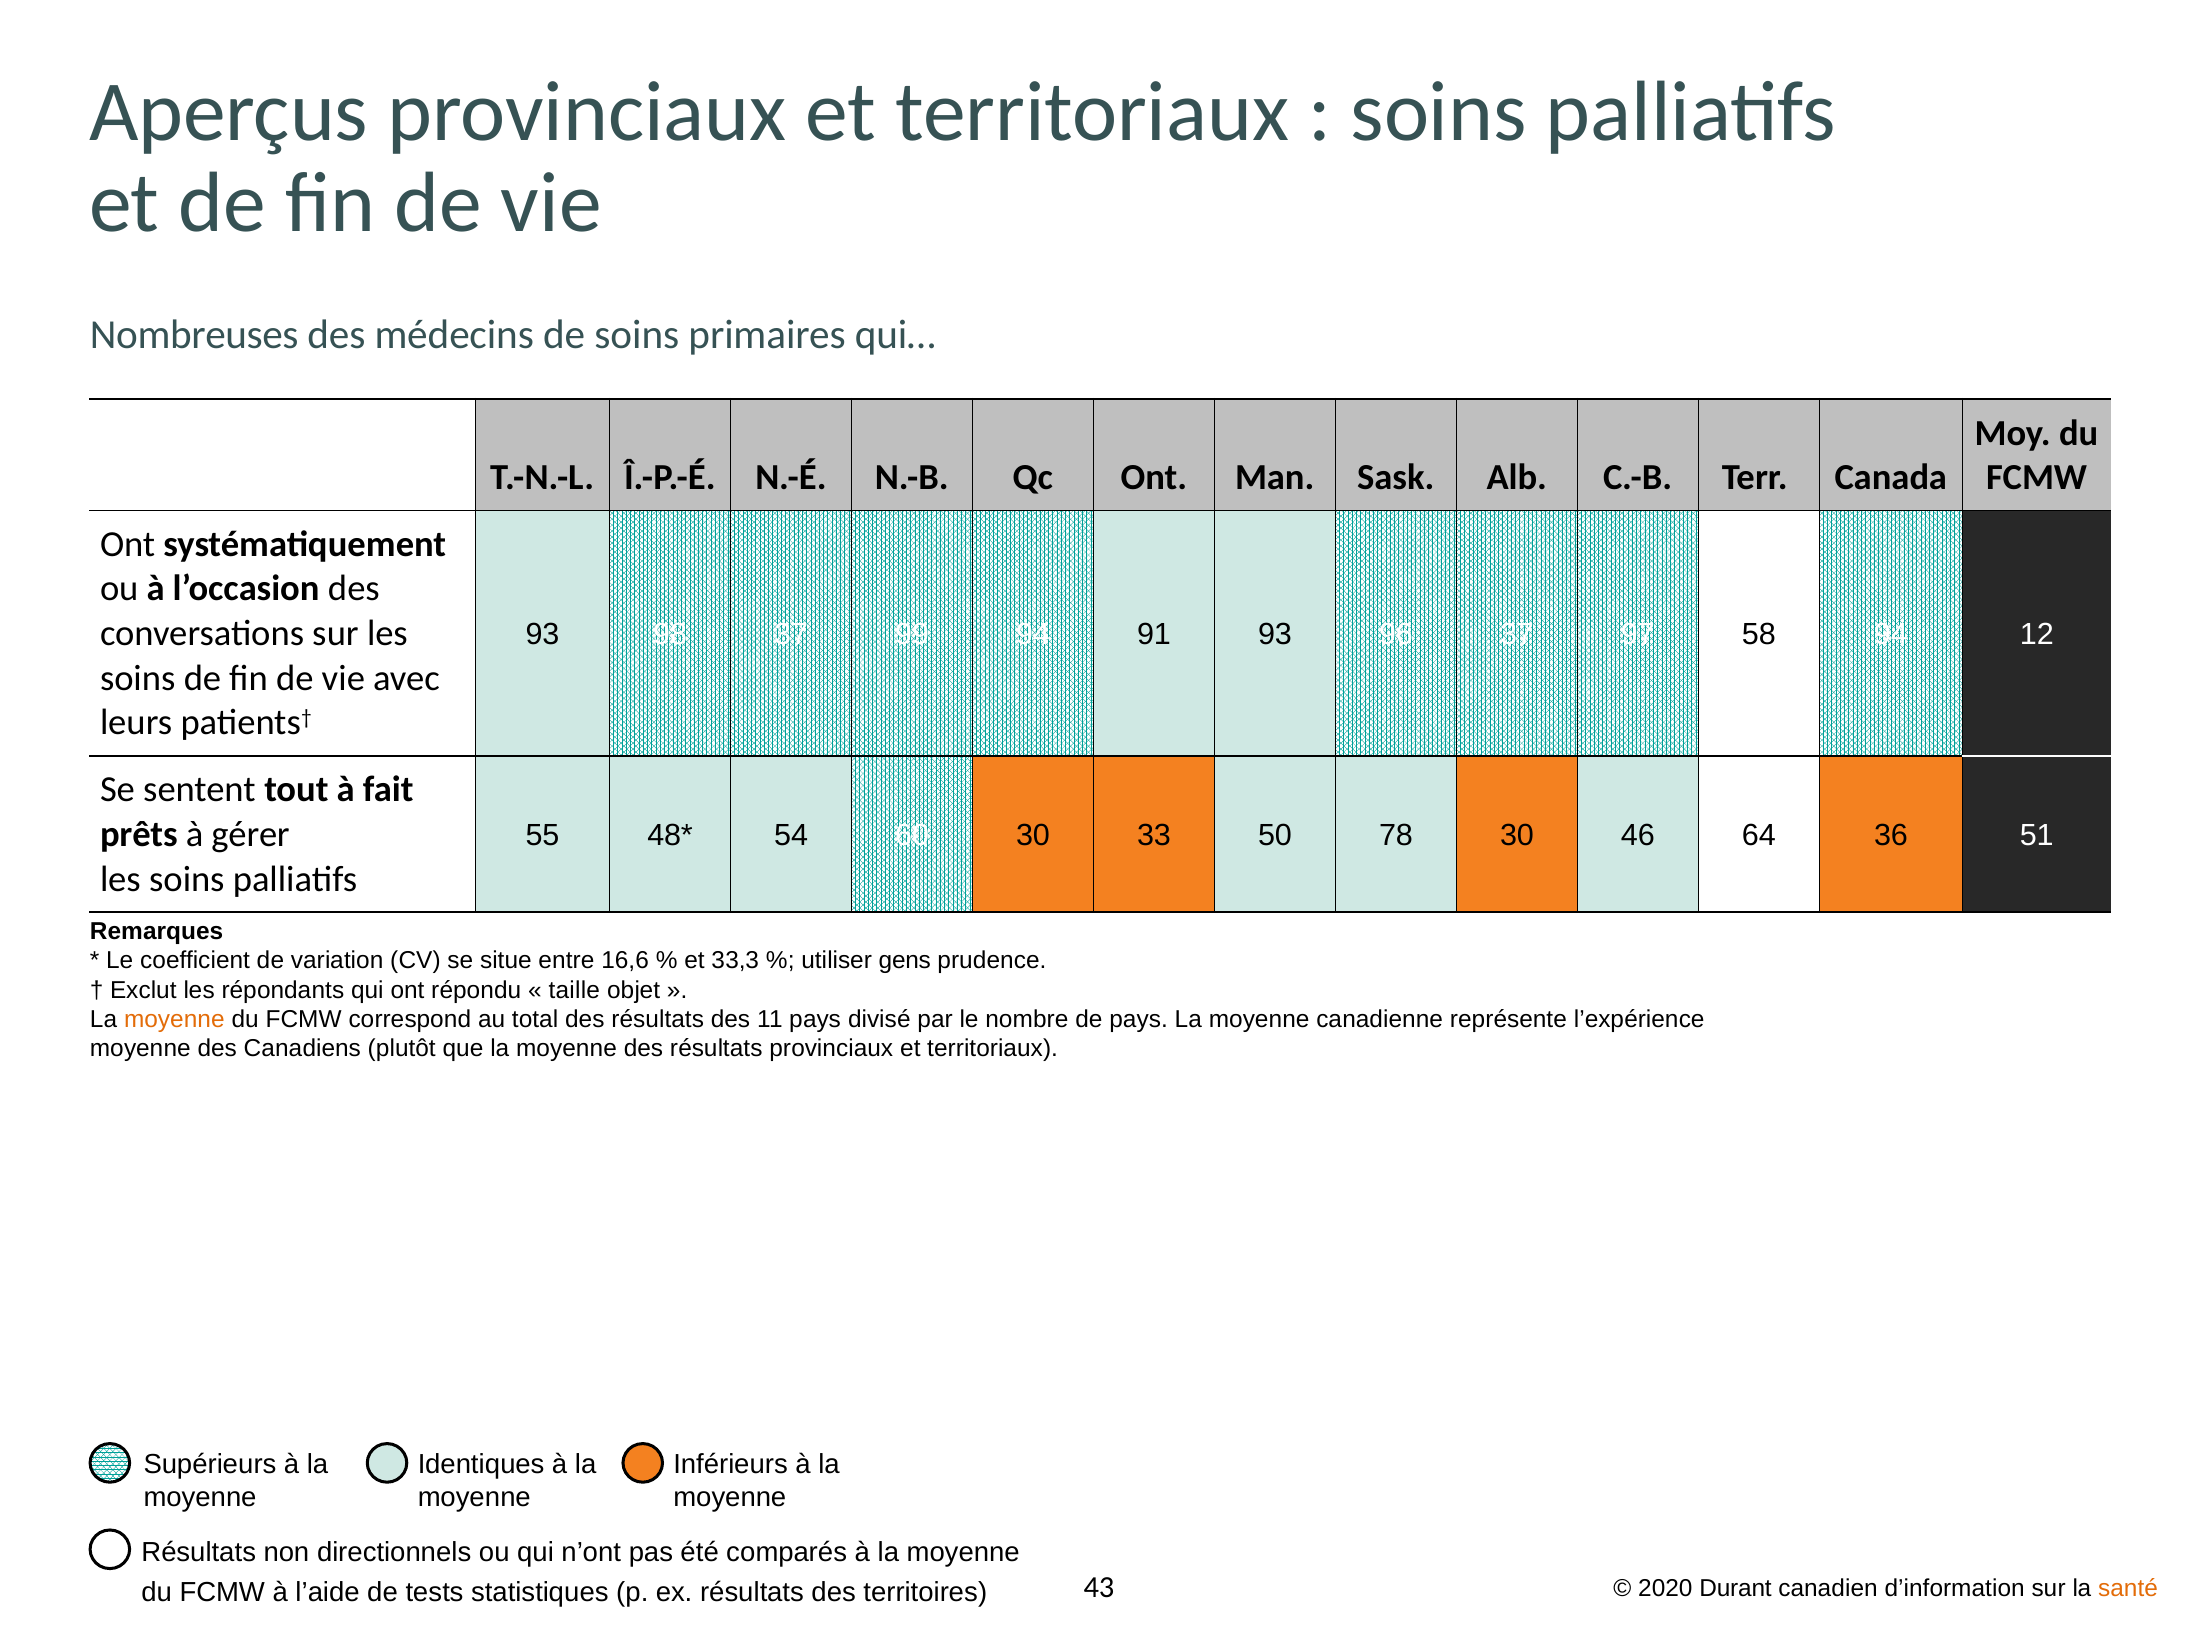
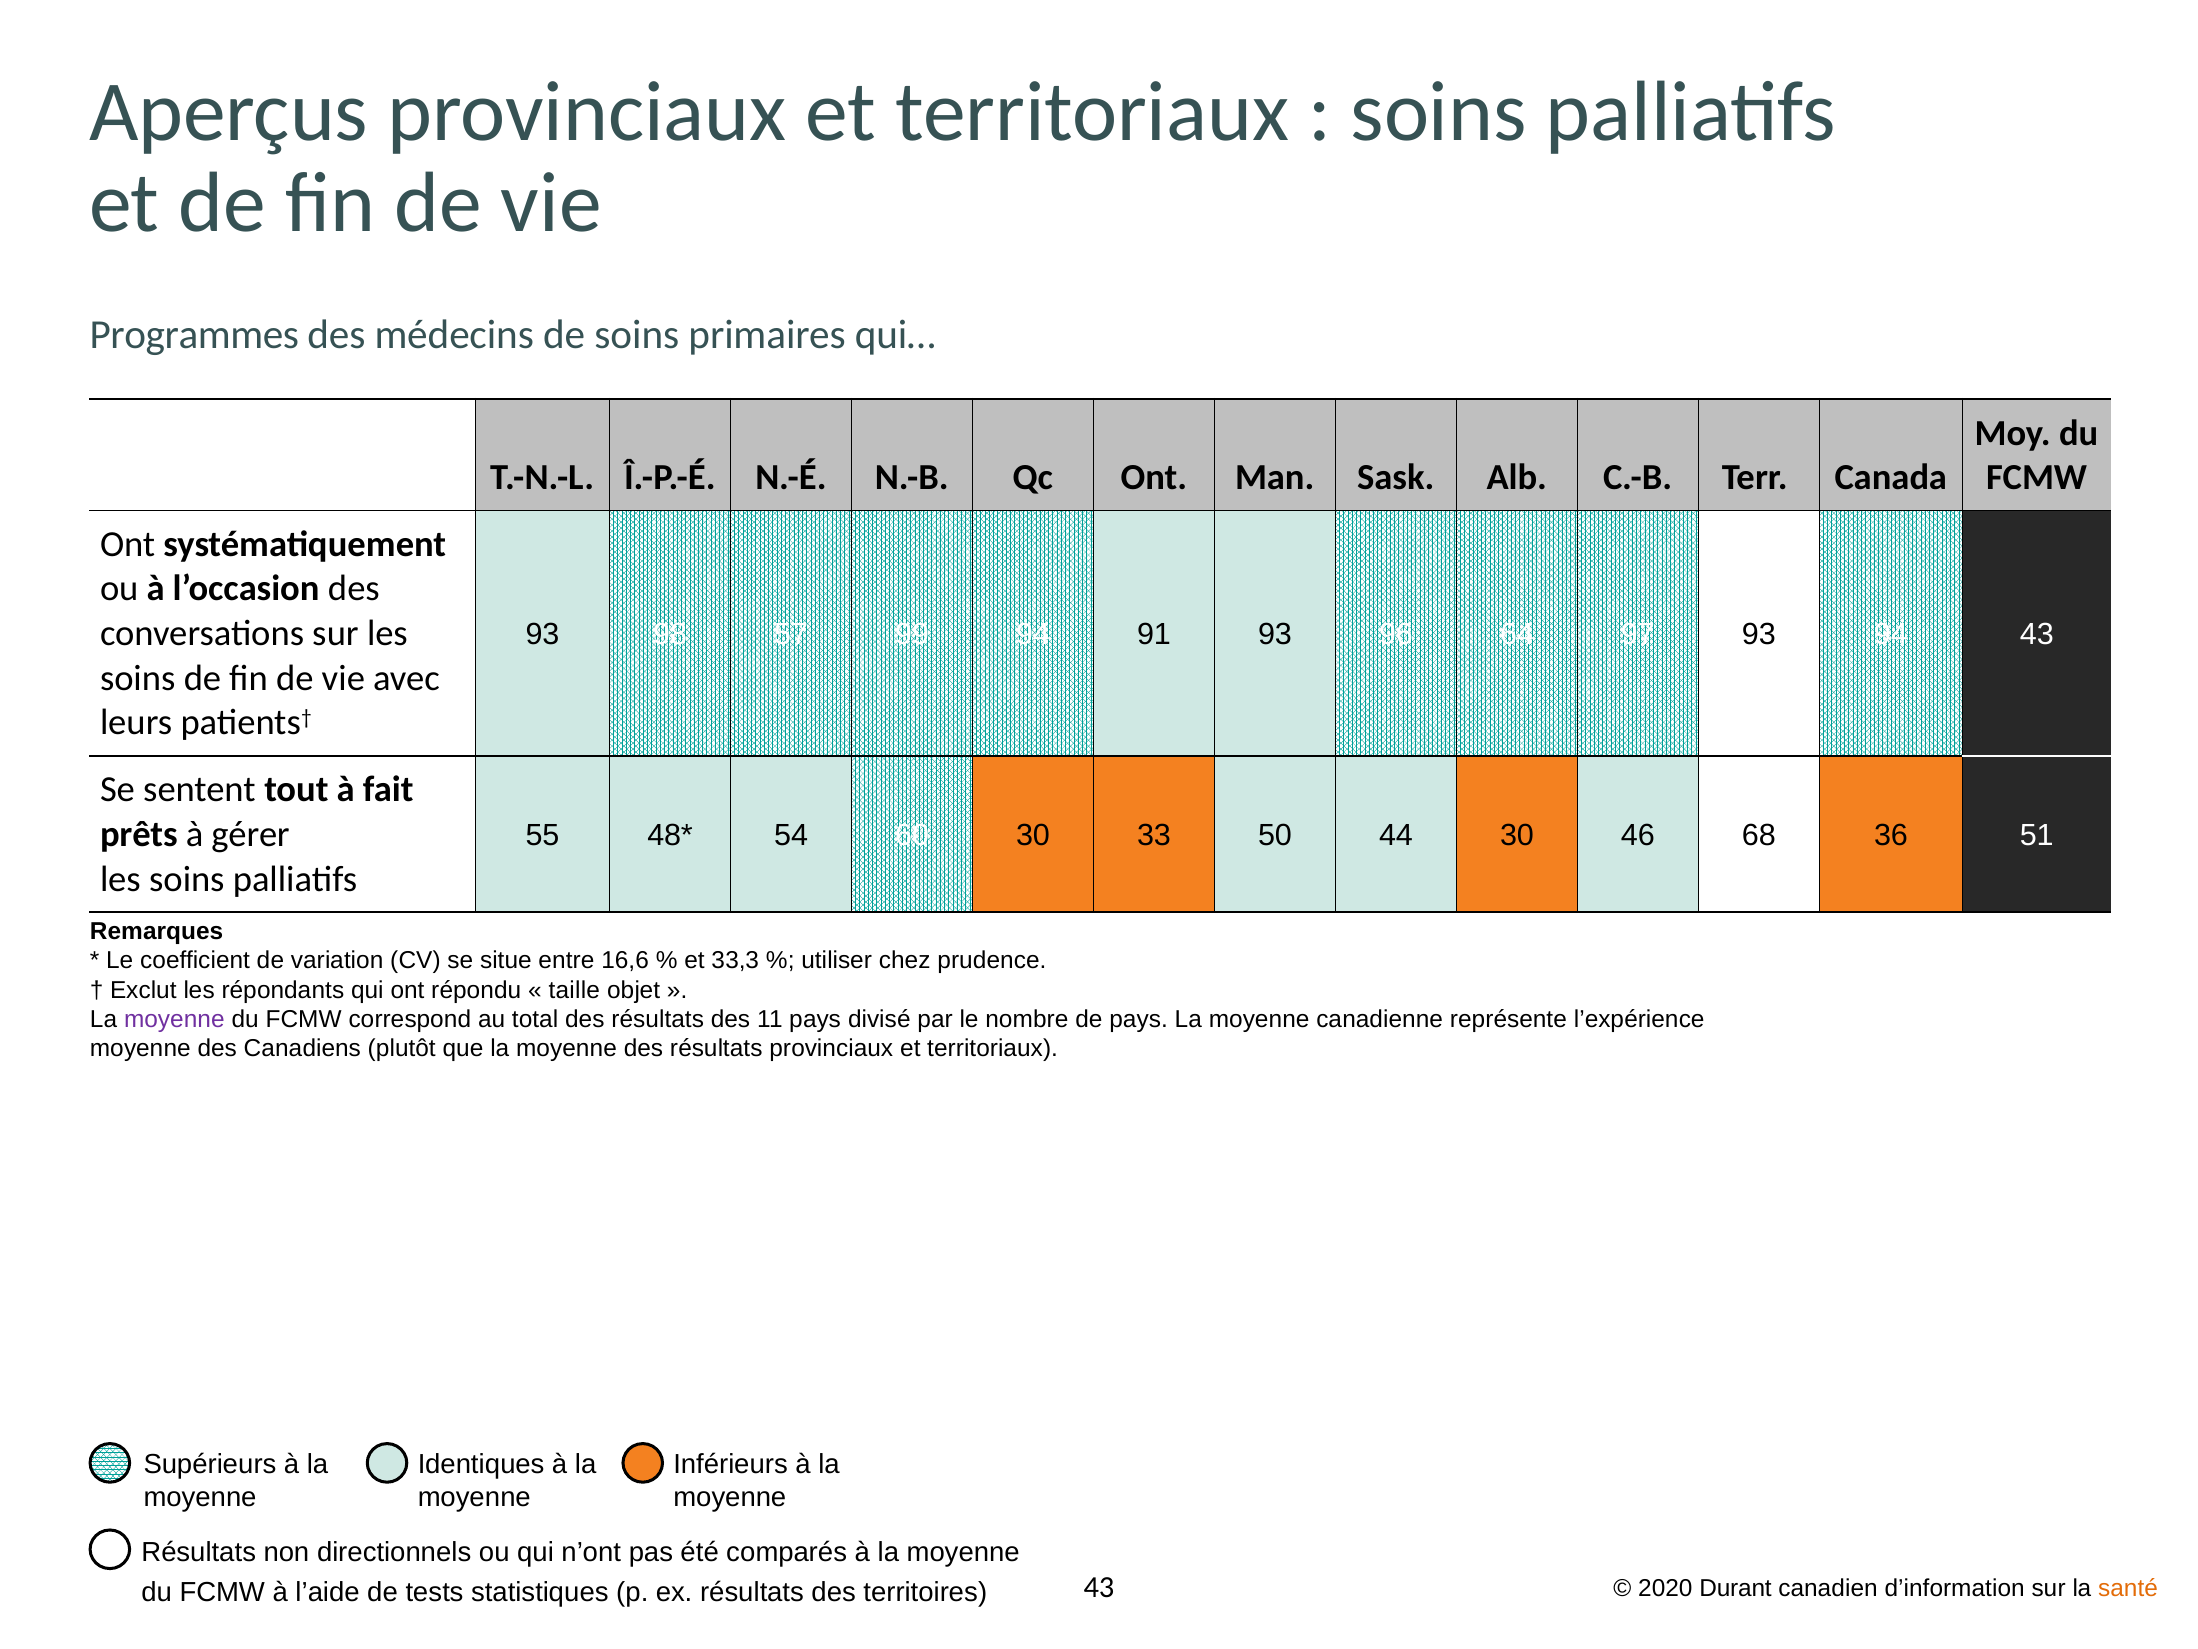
Nombreuses: Nombreuses -> Programmes (194, 335)
98 37: 37 -> 57 (791, 635)
96 37: 37 -> 64 (1517, 635)
97 58: 58 -> 93 (1759, 635)
94 12: 12 -> 43 (2037, 635)
78: 78 -> 44 (1396, 835)
64: 64 -> 68 (1759, 835)
gens: gens -> chez (905, 960)
moyenne colour: orange -> purple (174, 1019)
